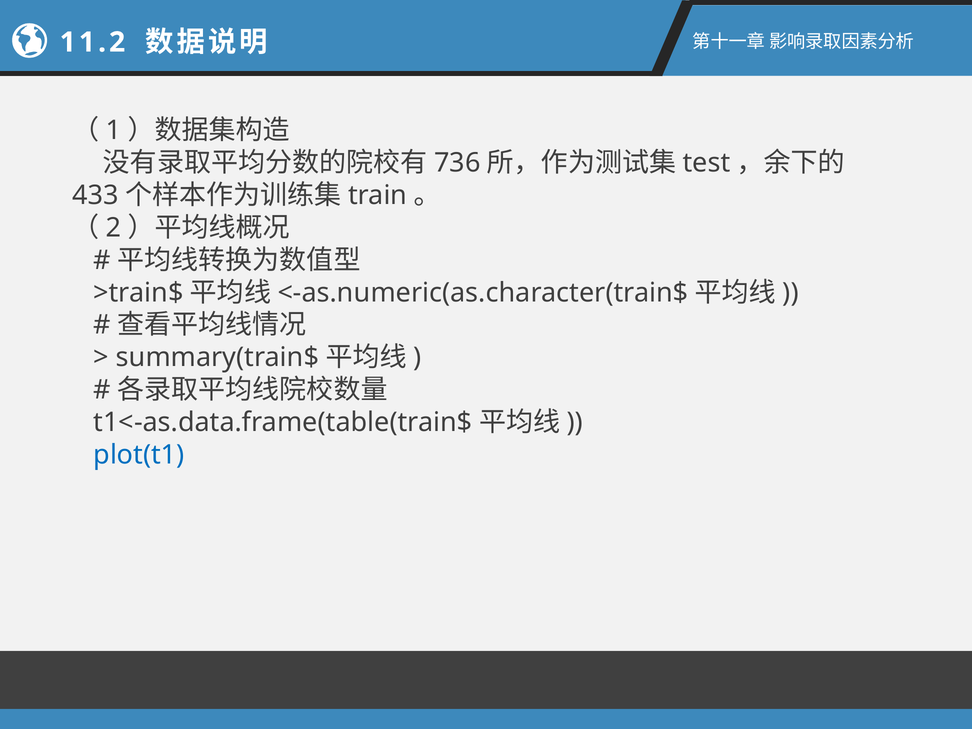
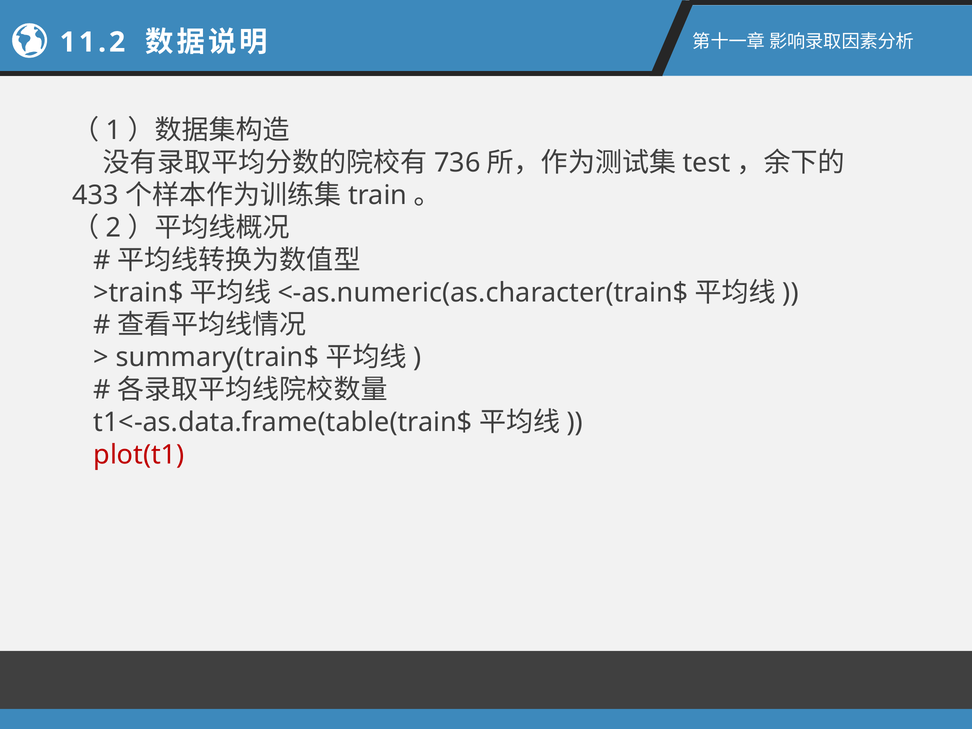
plot(t1 colour: blue -> red (139, 455)
